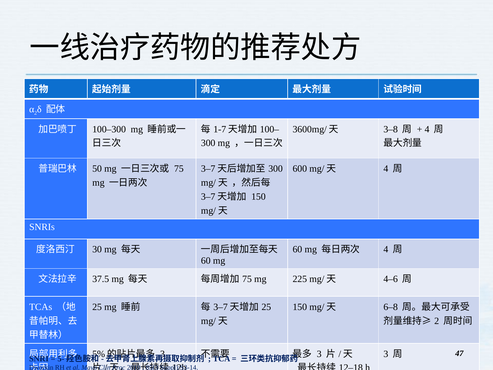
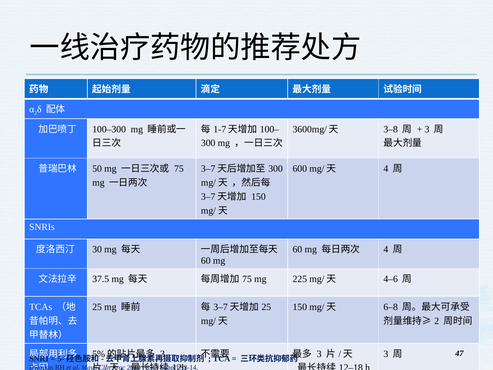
4: 4 -> 3 (427, 129)
